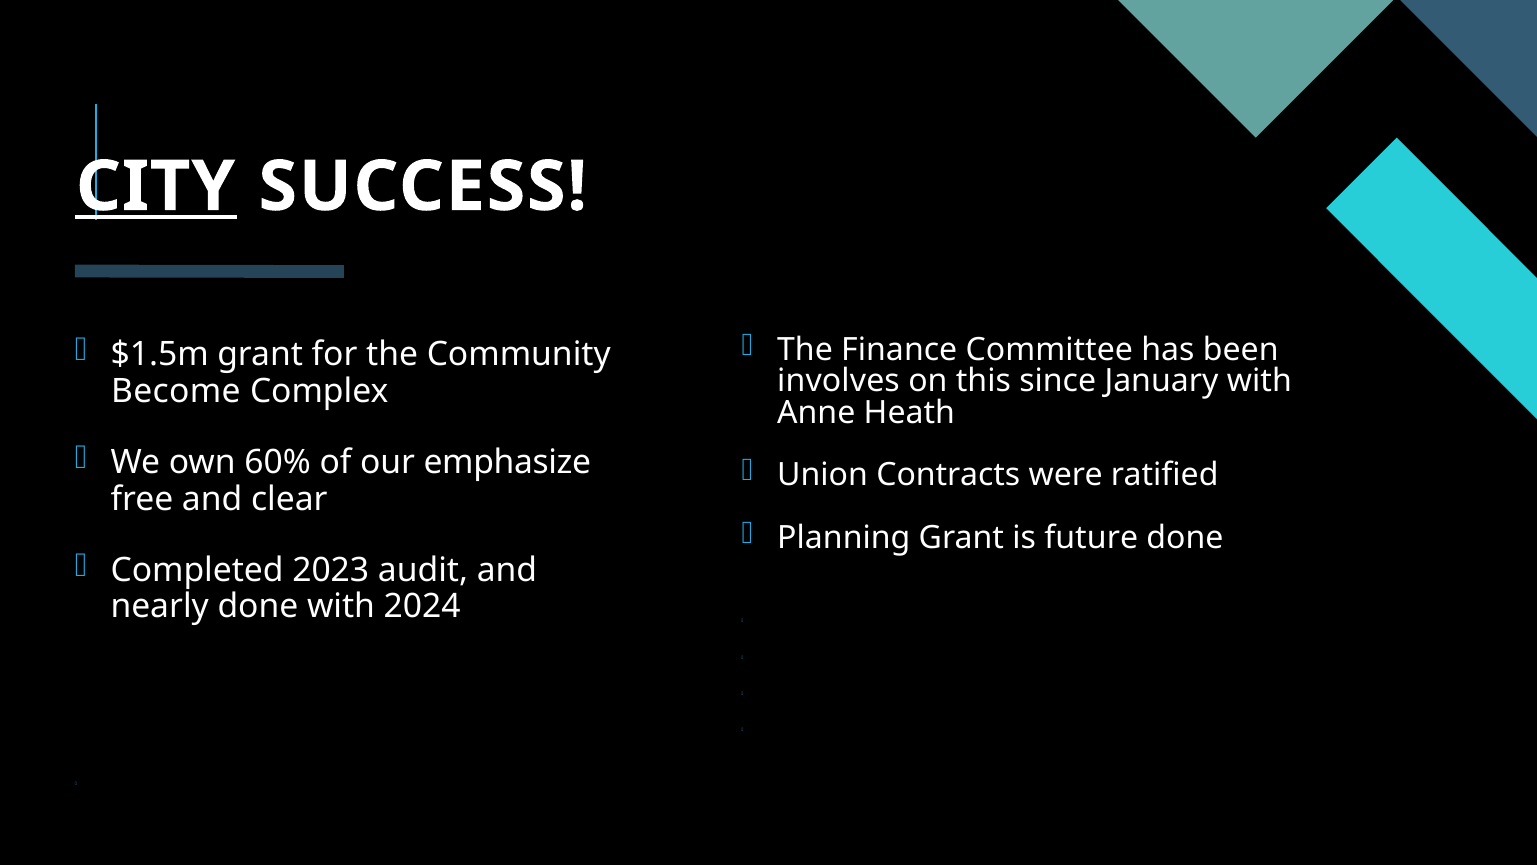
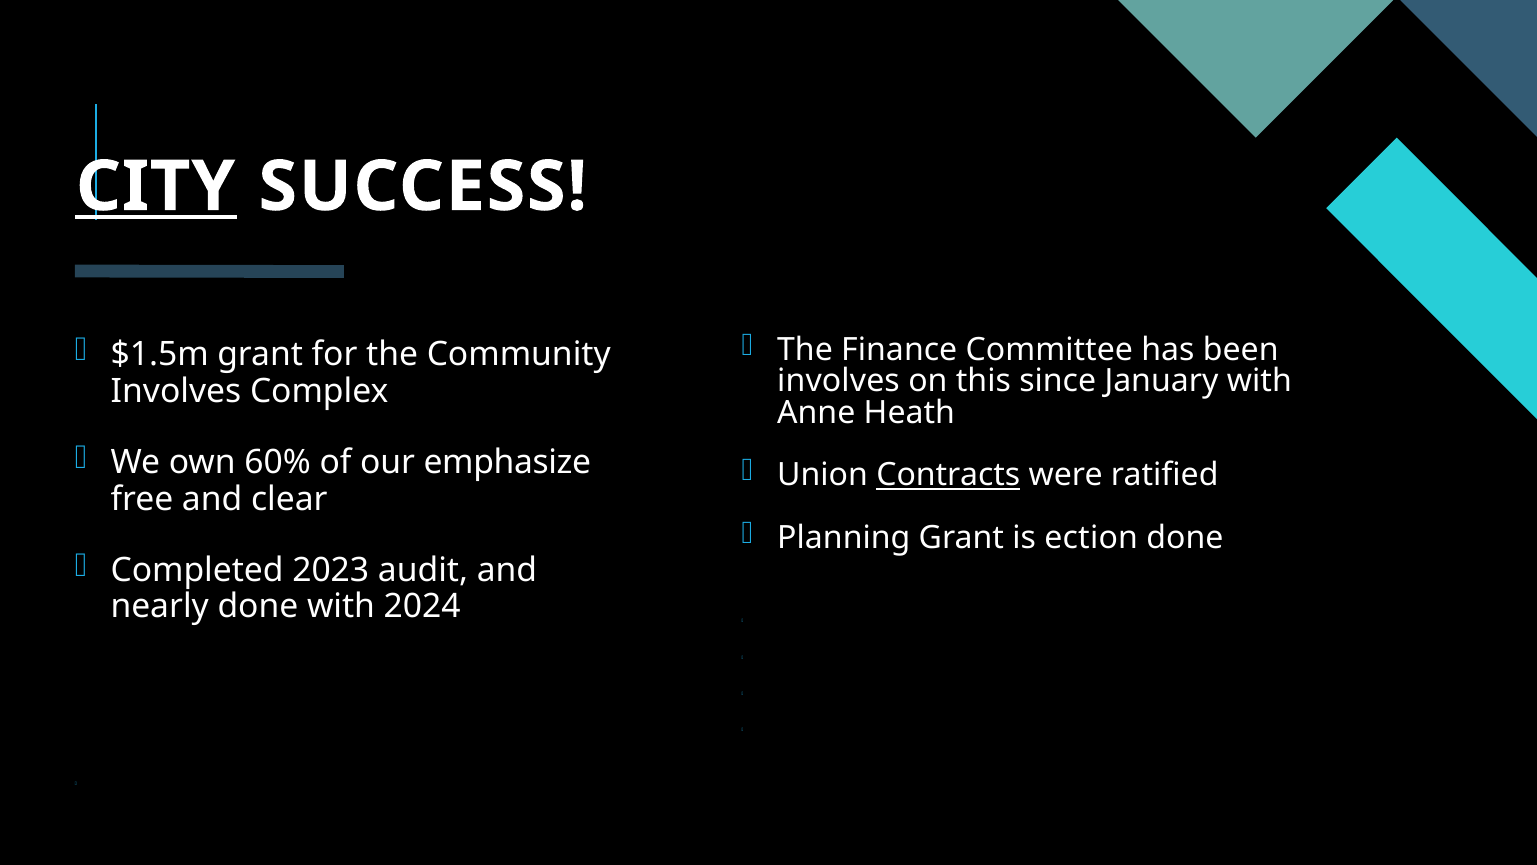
Become: Become -> Involves (176, 391)
Contracts underline: none -> present (948, 475)
future: future -> ection (1091, 538)
